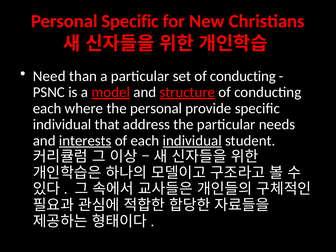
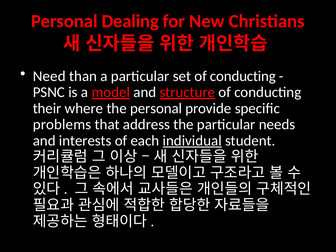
Personal Specific: Specific -> Dealing (130, 21)
each: each -> their (47, 108)
individual: individual -> problems (62, 124)
interests underline: present -> none (85, 141)
